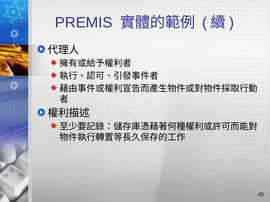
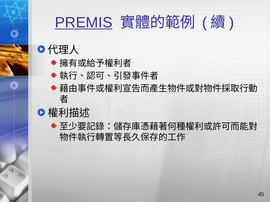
PREMIS underline: none -> present (84, 23)
